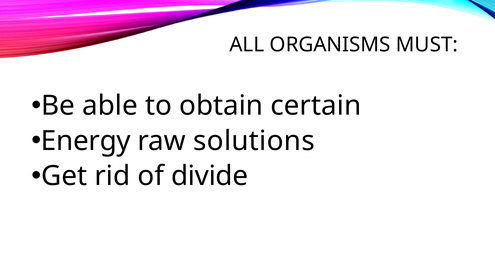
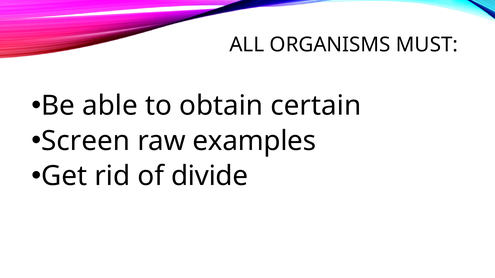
Energy: Energy -> Screen (86, 141)
solutions: solutions -> examples (254, 141)
